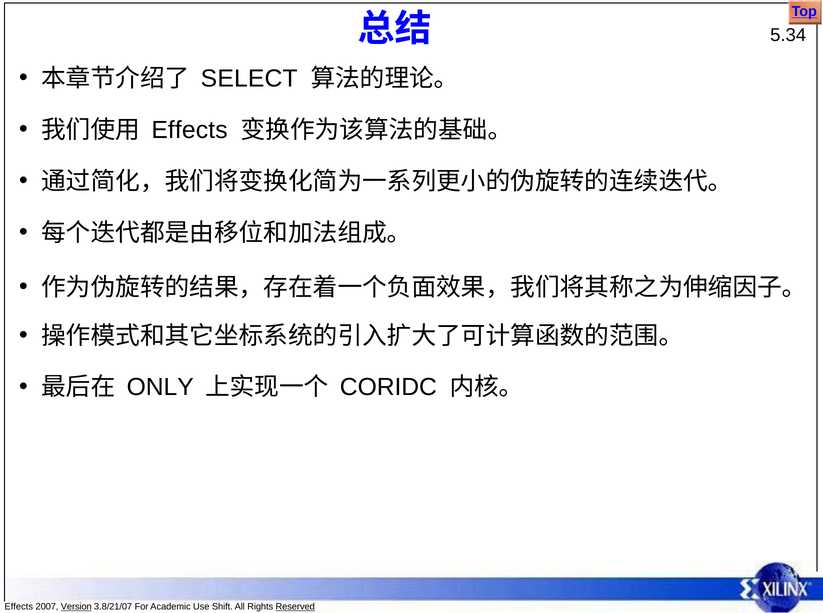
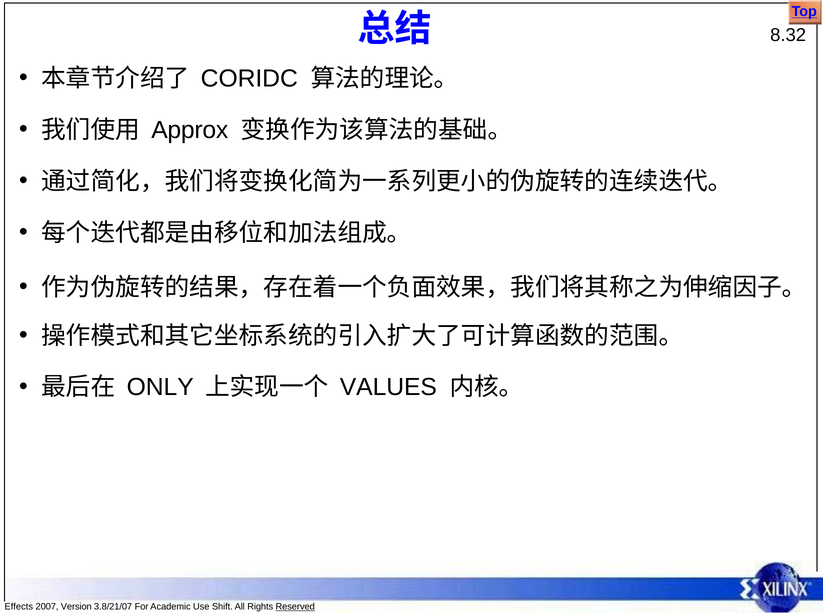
5.34: 5.34 -> 8.32 (788, 35)
SELECT: SELECT -> CORIDC (249, 78)
Effects: Effects -> Approx (190, 130)
CORIDC: CORIDC -> VALUES (388, 387)
Version underline: present -> none (76, 606)
